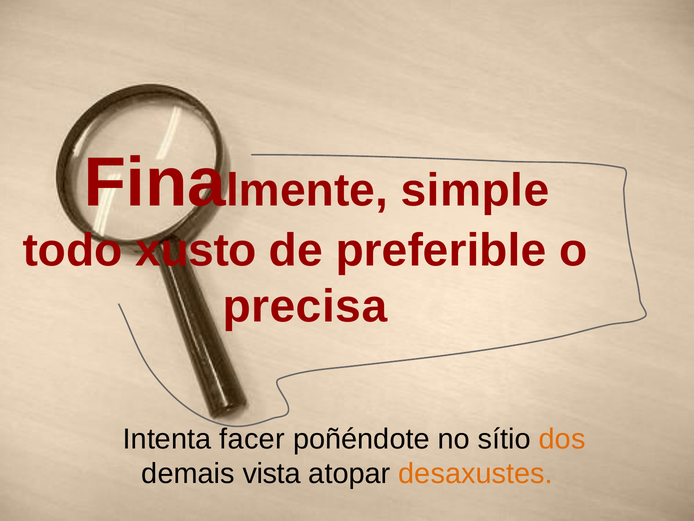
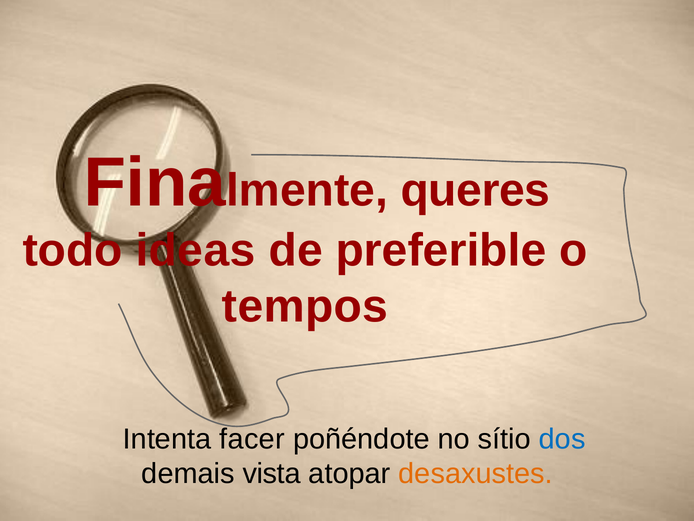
simple: simple -> queres (475, 190)
xusto: xusto -> ideas (196, 250)
precisa: precisa -> tempos (305, 306)
dos colour: orange -> blue (562, 439)
